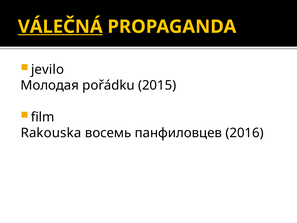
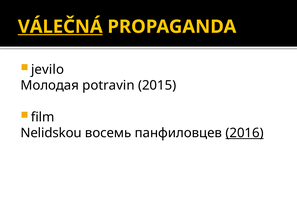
pořádku: pořádku -> potravin (108, 85)
Rakouska: Rakouska -> Nelidskou (51, 133)
2016 underline: none -> present (245, 133)
